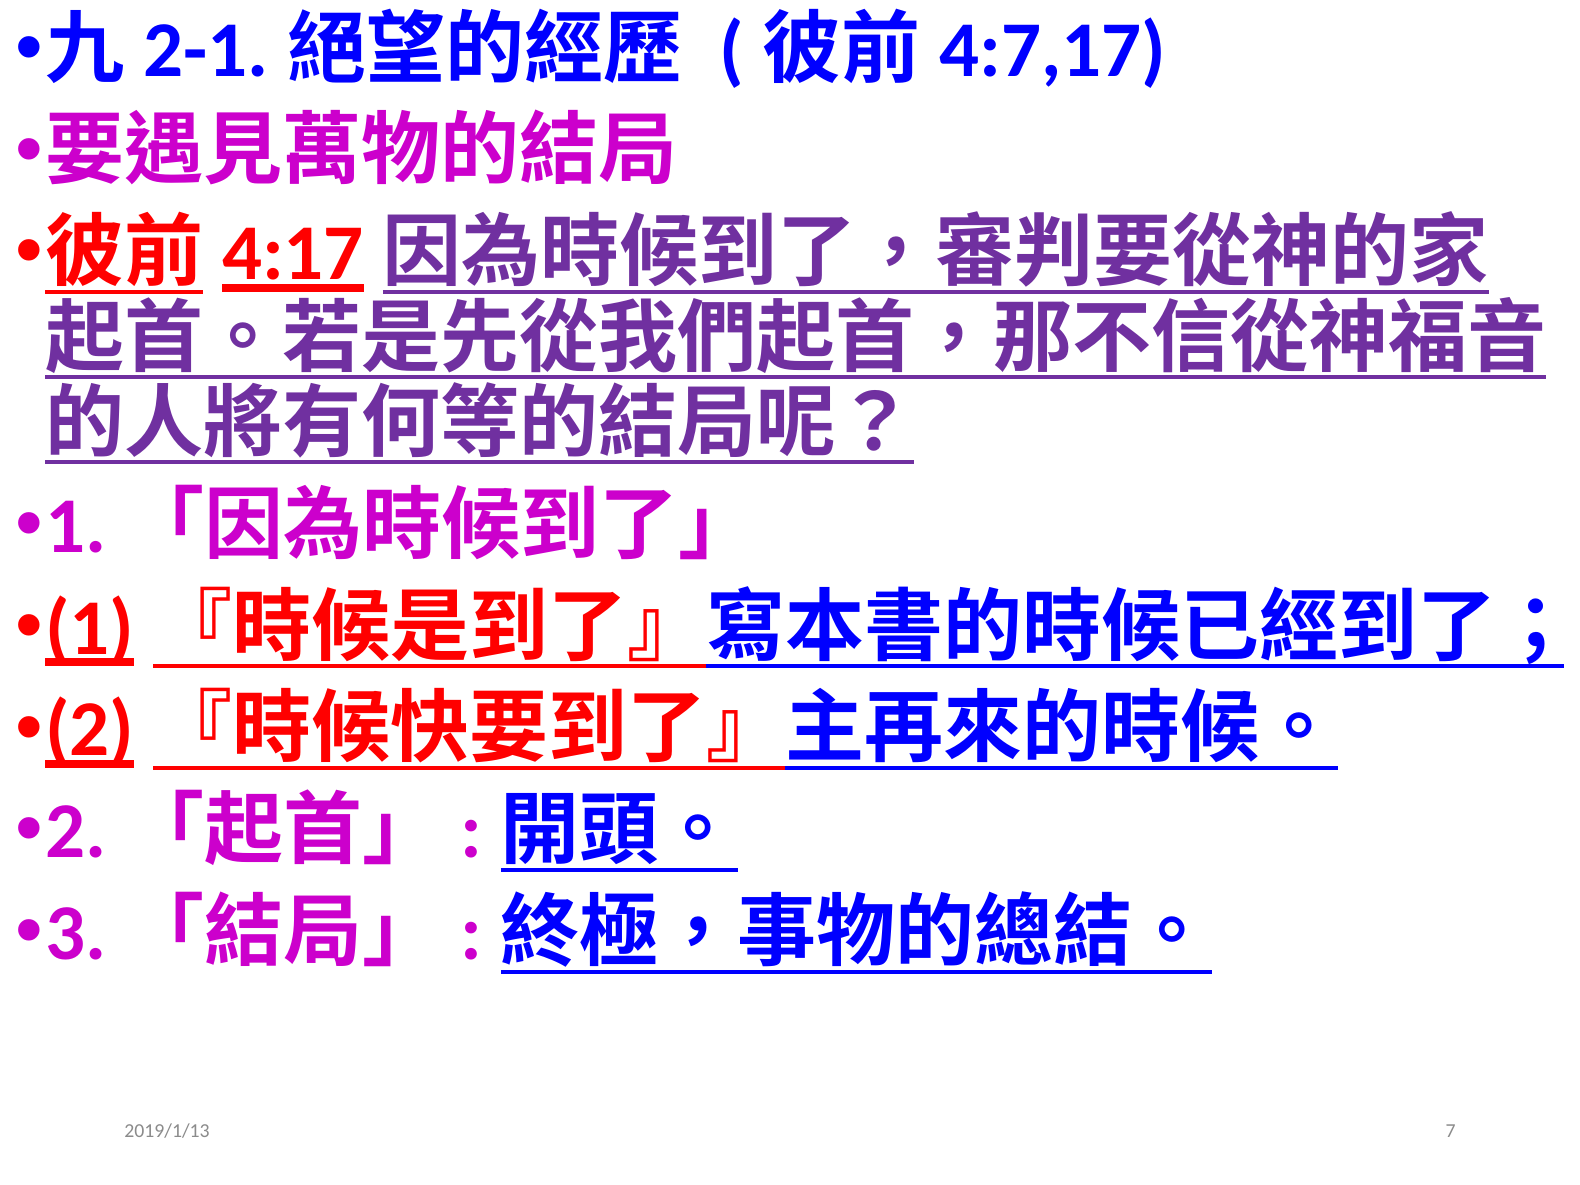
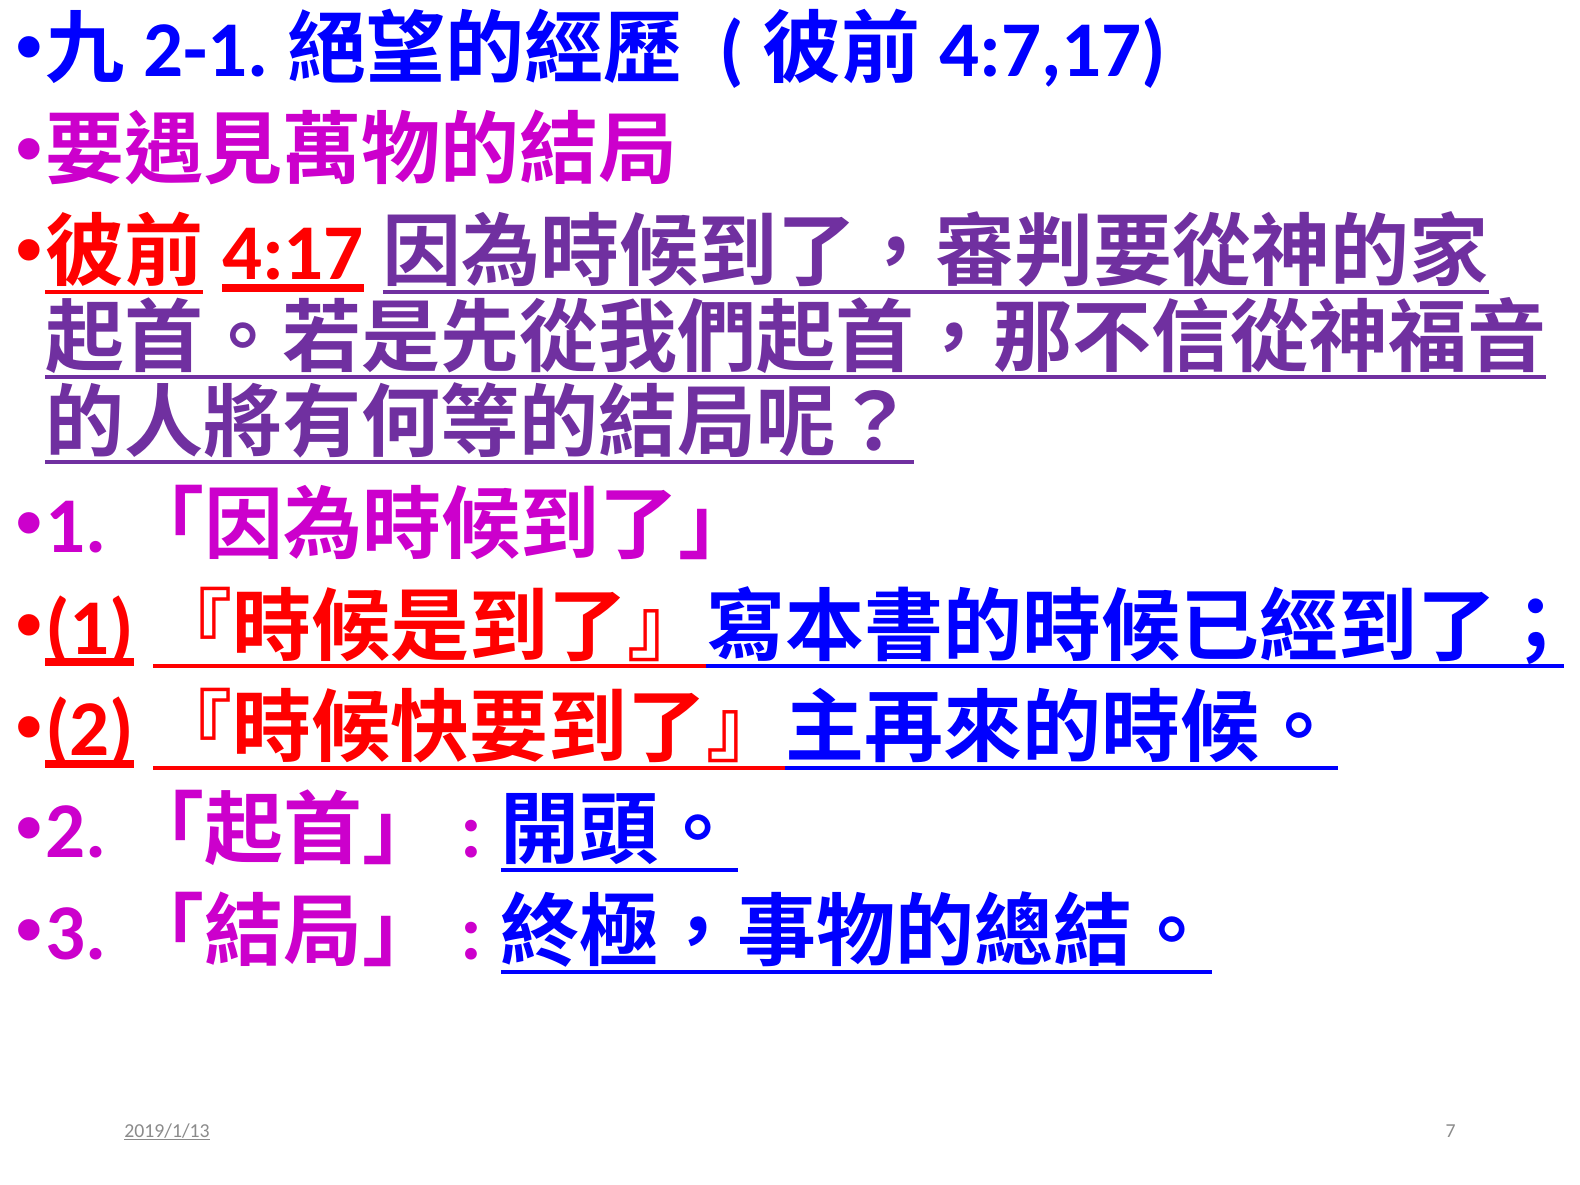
2019/1/13 underline: none -> present (167, 1131)
